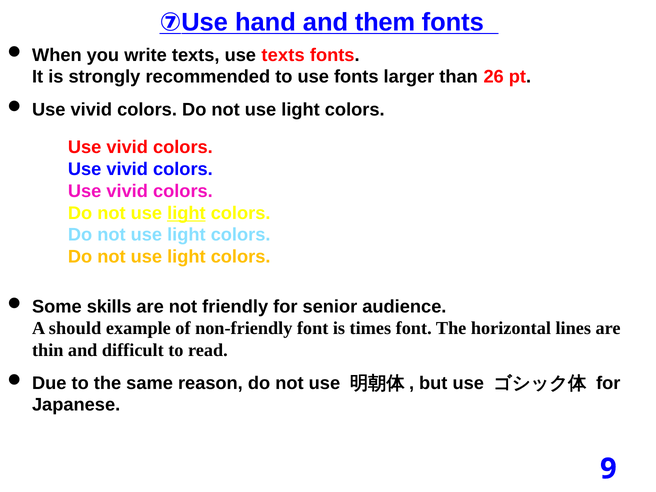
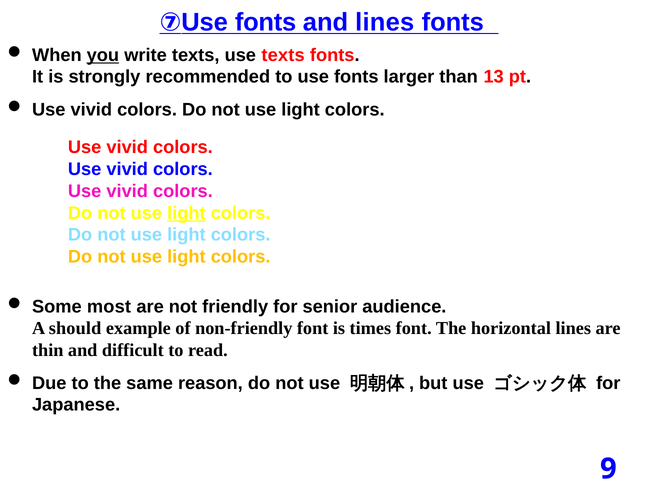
⑦Use hand: hand -> fonts (266, 22)
and them: them -> lines (385, 22)
you underline: none -> present (103, 55)
26: 26 -> 13 (494, 77)
skills: skills -> most (109, 307)
